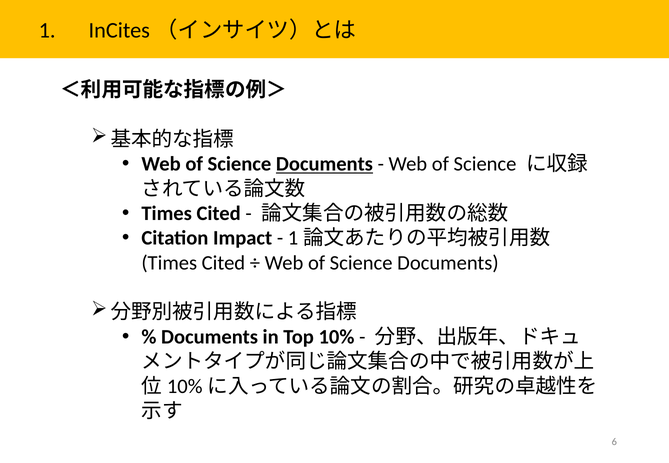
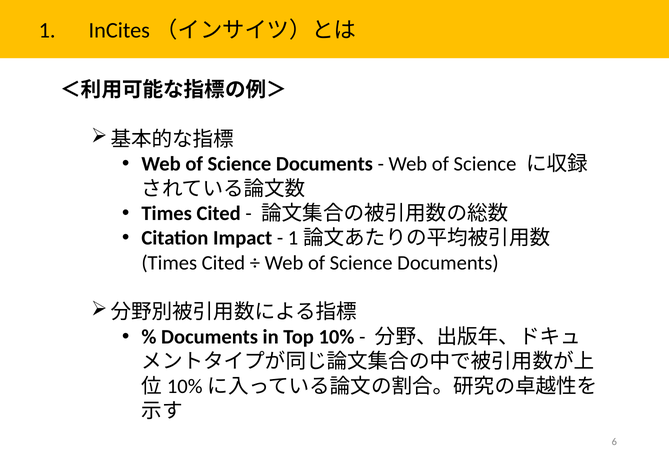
Documents underline: present -> none (324, 164)
